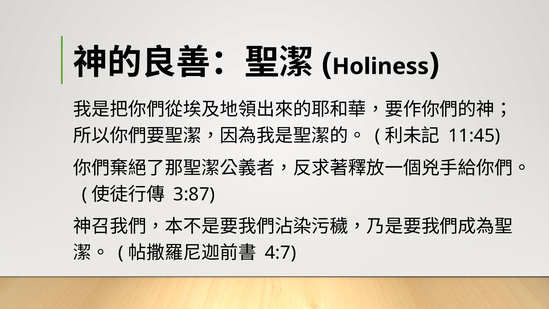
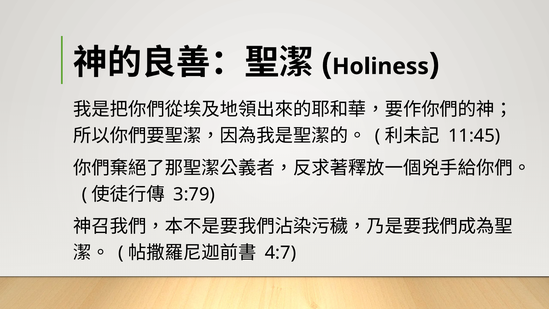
3:87: 3:87 -> 3:79 (194, 194)
